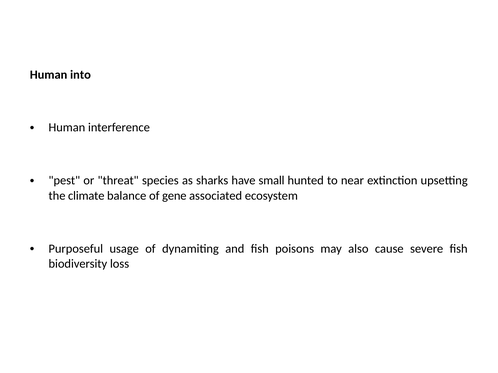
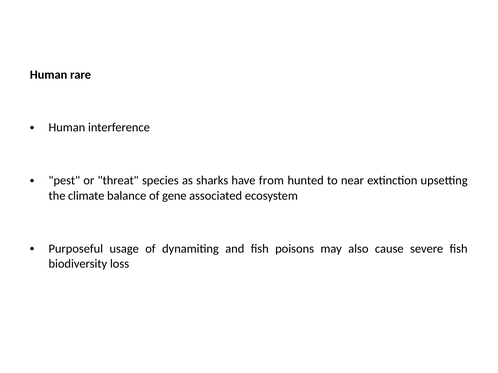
into: into -> rare (81, 75)
small: small -> from (271, 181)
